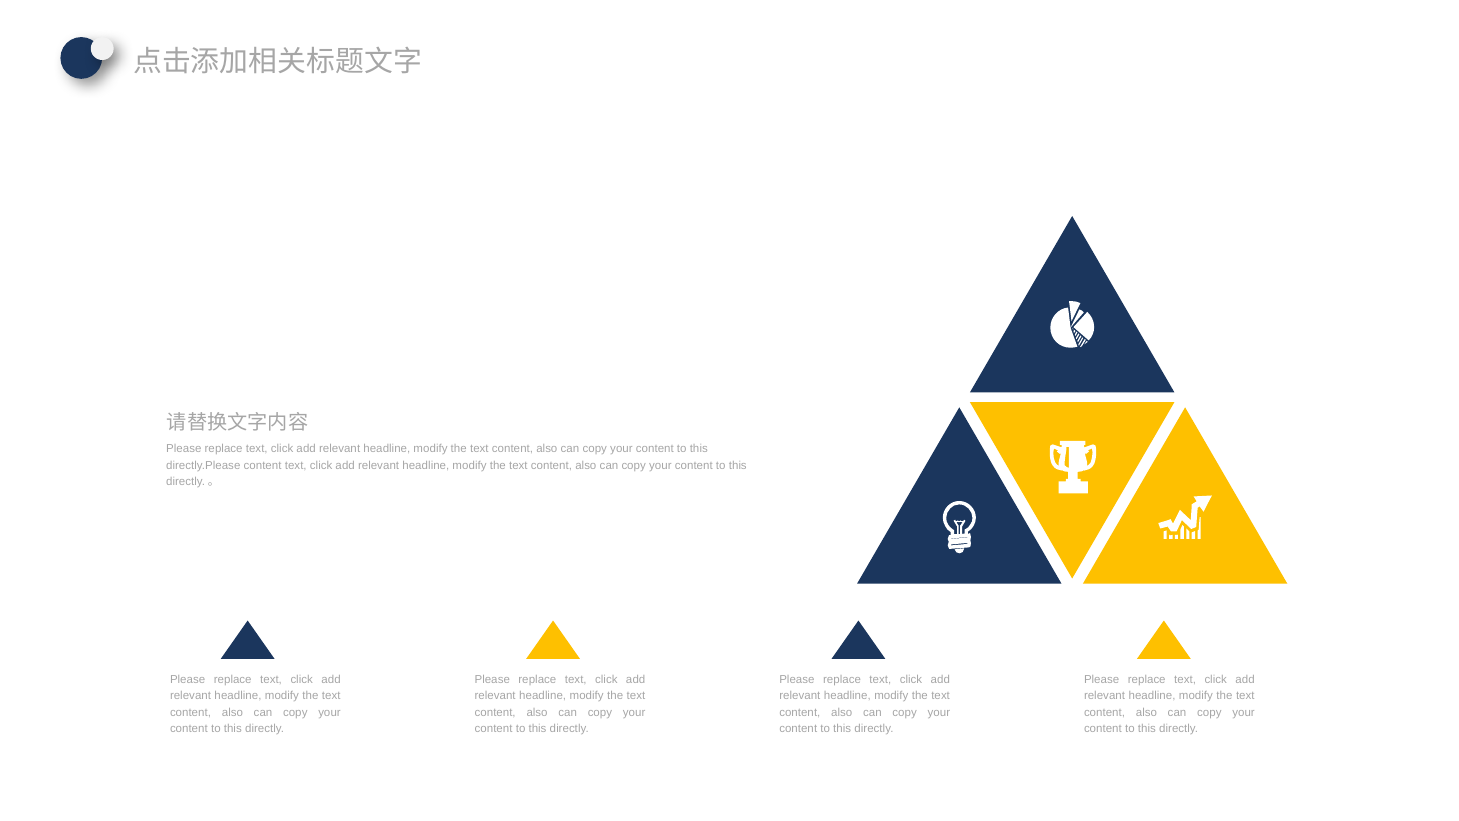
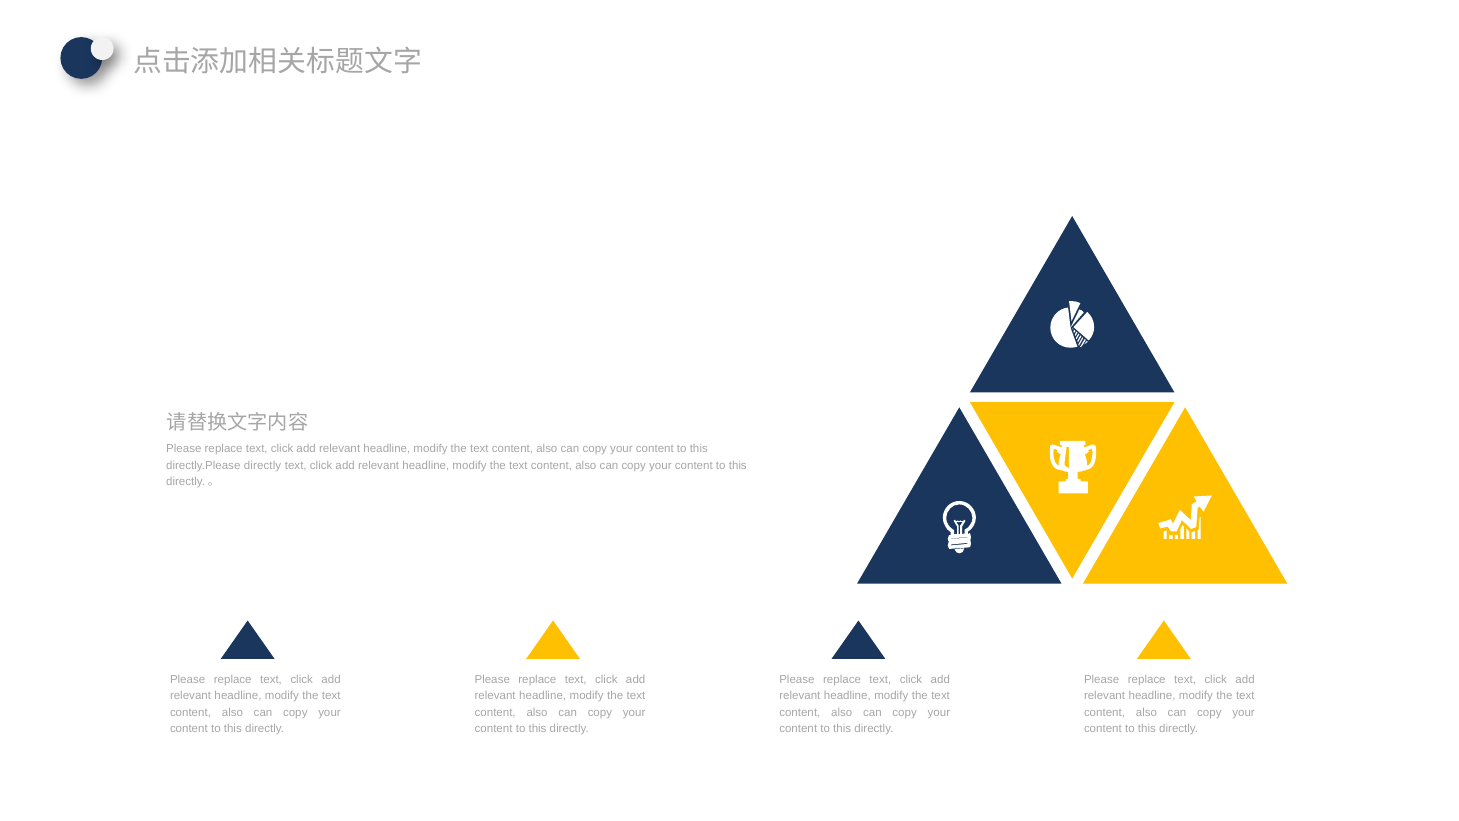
directly.Please content: content -> directly (263, 465)
